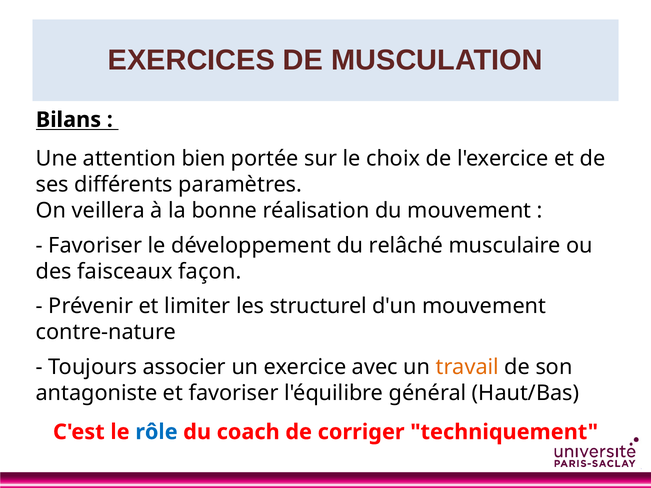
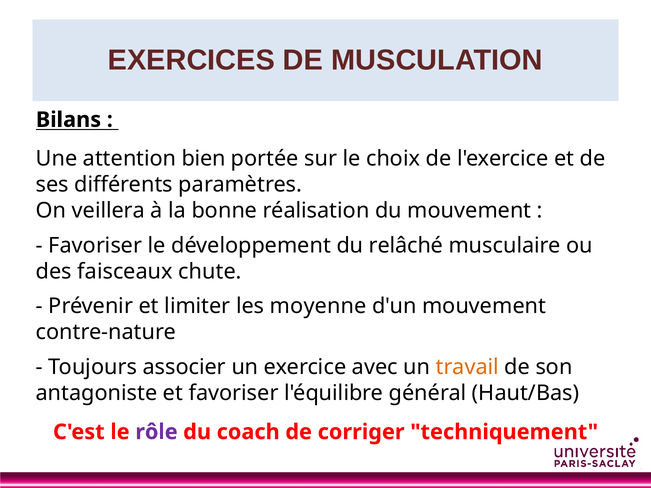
façon: façon -> chute (210, 272)
structurel: structurel -> moyenne (318, 306)
rôle colour: blue -> purple (156, 432)
